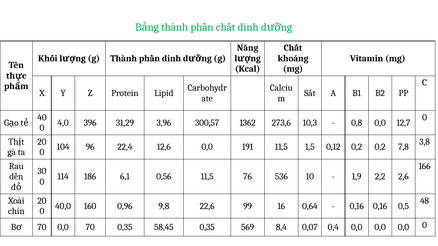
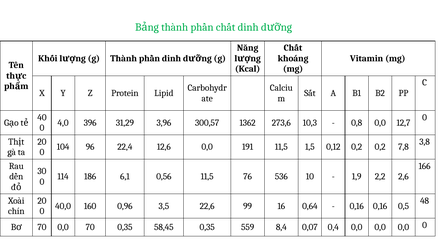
9,8: 9,8 -> 3,5 (164, 206)
569: 569 -> 559 (248, 228)
